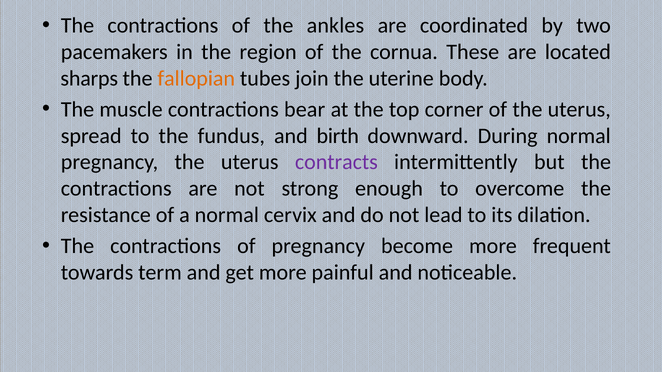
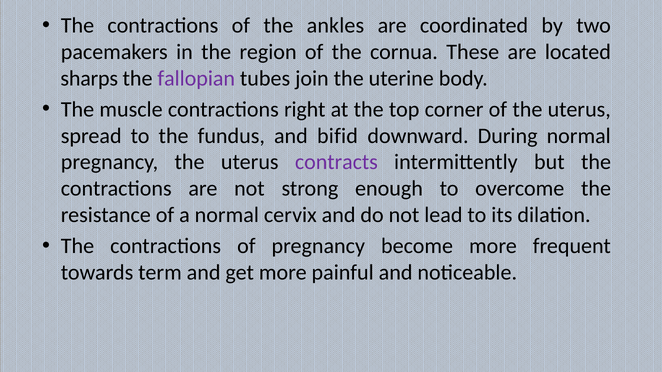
fallopian colour: orange -> purple (196, 79)
bear: bear -> right (305, 109)
birth: birth -> bifid (338, 136)
